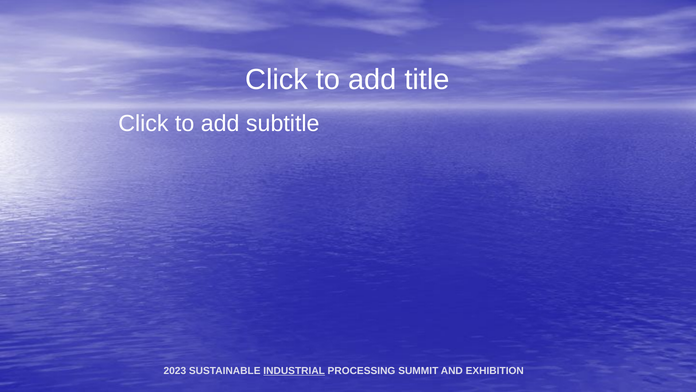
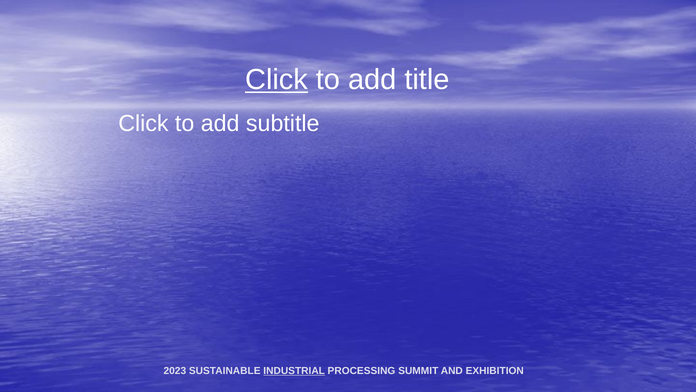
Click underline: none -> present (276, 80)
